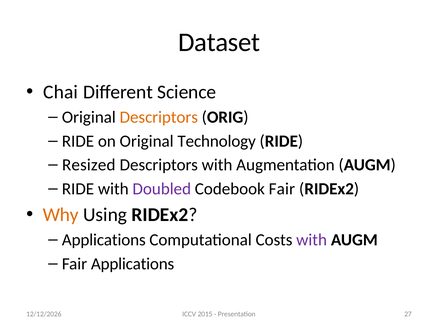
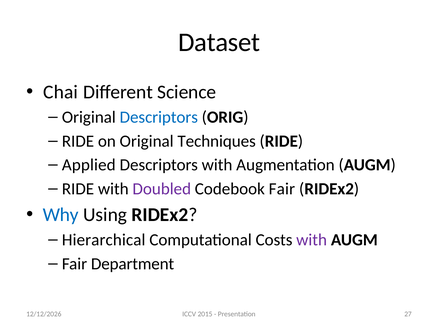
Descriptors colour: orange -> blue (159, 117)
Technology: Technology -> Techniques (217, 141)
Resized: Resized -> Applied (89, 165)
Why colour: orange -> blue (61, 214)
Applications: Applications -> Hierarchical (104, 240)
Fair Applications: Applications -> Department (133, 263)
